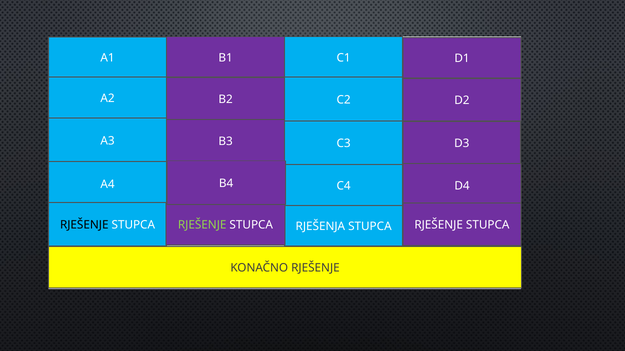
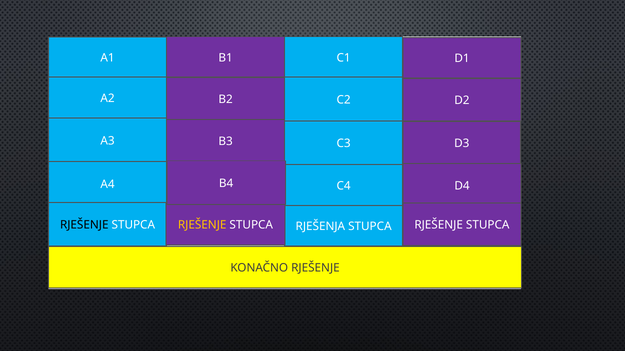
RJEŠENJE colour: light green -> yellow (202, 225)
